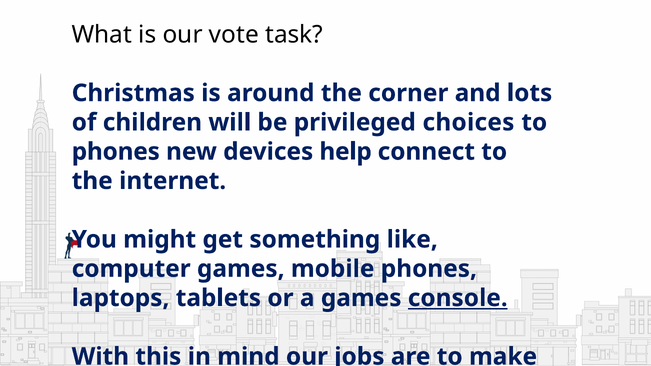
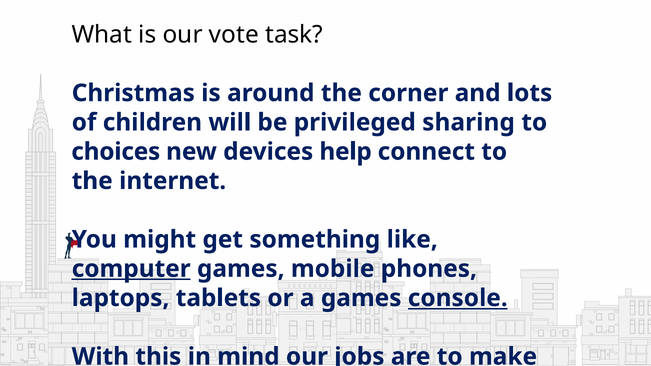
choices: choices -> sharing (469, 122)
phones: phones -> choices (116, 152)
computer underline: none -> present (131, 269)
